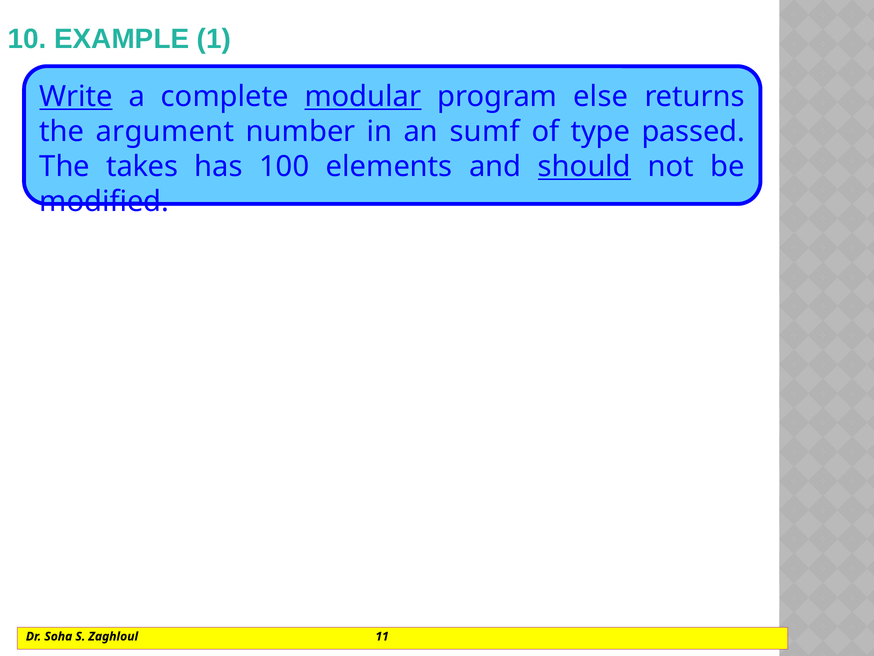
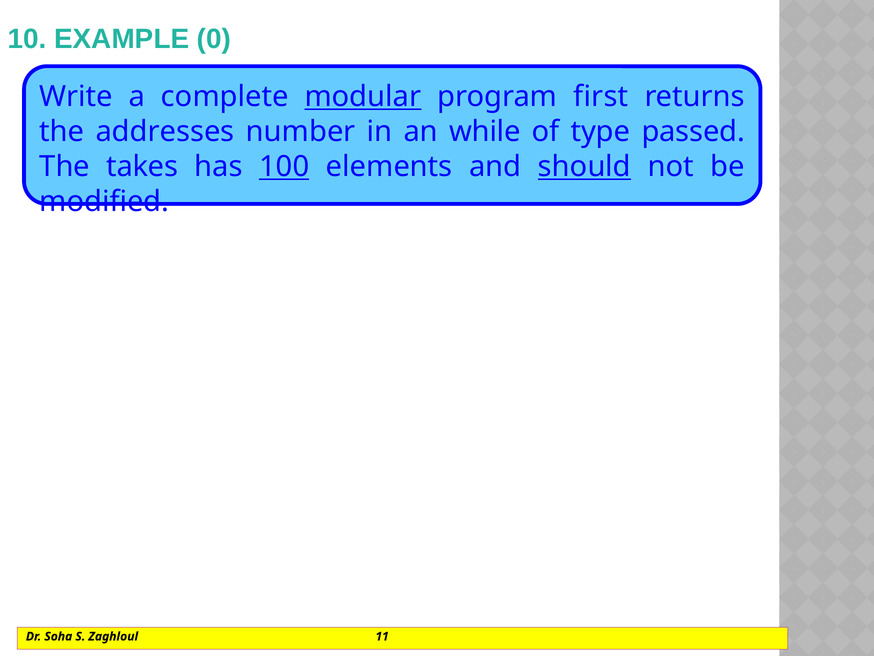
1: 1 -> 0 (214, 39)
Write underline: present -> none (76, 97)
else: else -> first (601, 97)
argument: argument -> addresses (165, 132)
sumf: sumf -> while (485, 132)
100 underline: none -> present (284, 167)
